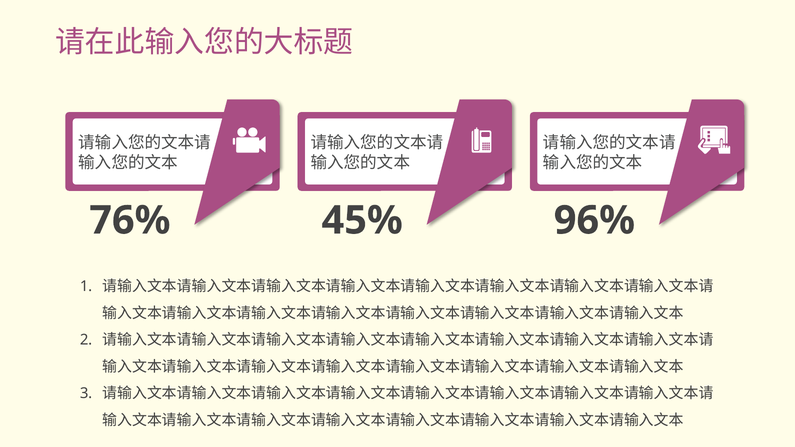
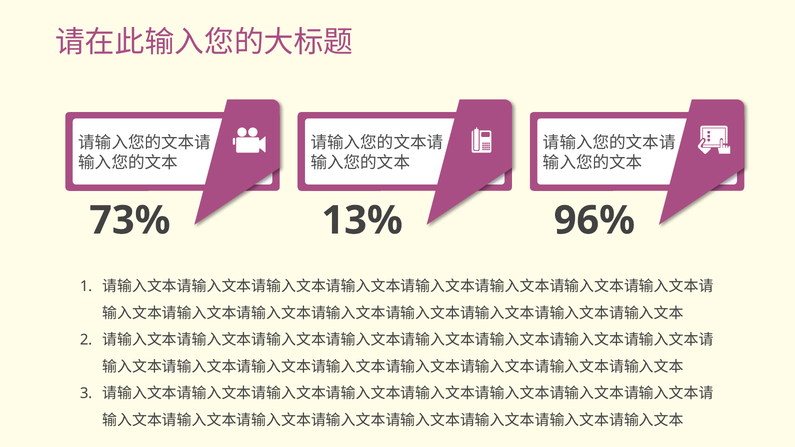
76%: 76% -> 73% (130, 221)
45%: 45% -> 13% (362, 221)
